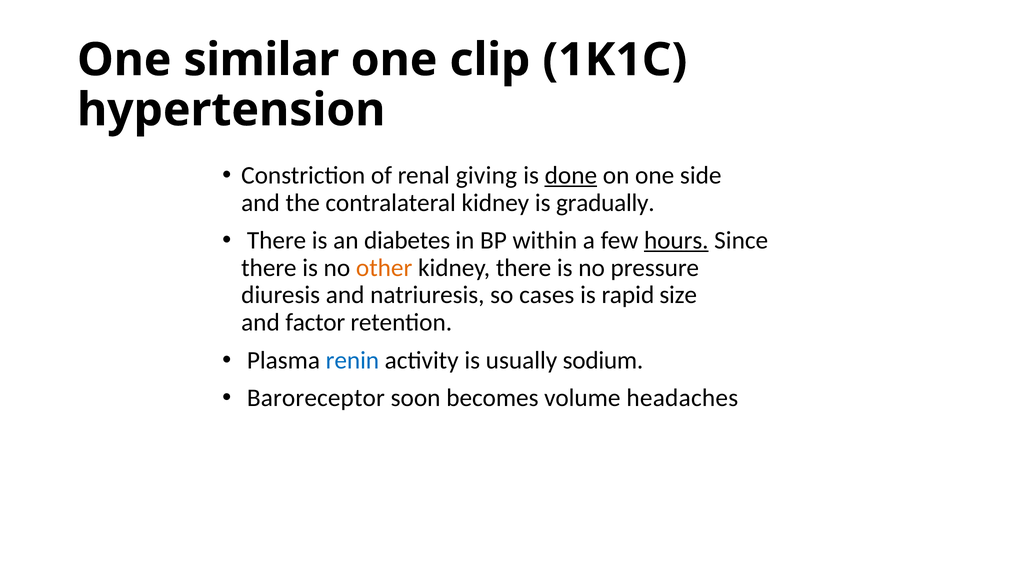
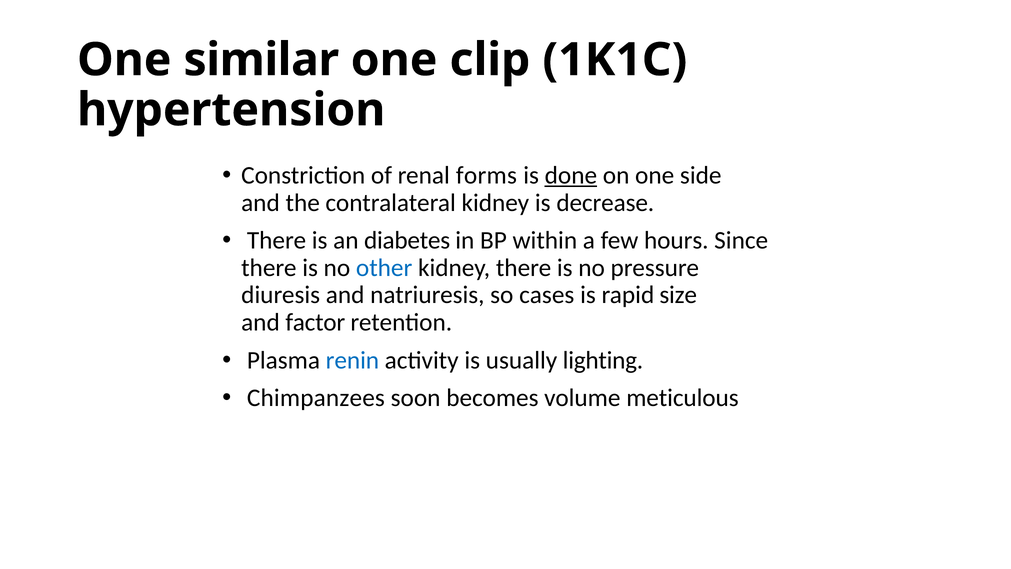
giving: giving -> forms (486, 175)
gradually: gradually -> decrease (605, 203)
hours underline: present -> none (676, 240)
other colour: orange -> blue (384, 268)
sodium: sodium -> lighting (603, 360)
Baroreceptor: Baroreceptor -> Chimpanzees (316, 398)
headaches: headaches -> meticulous (682, 398)
